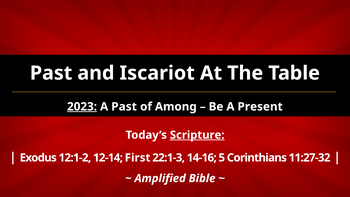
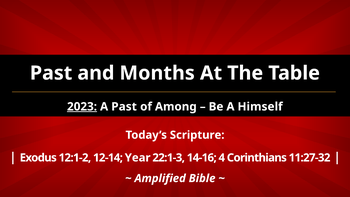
Iscariot: Iscariot -> Months (157, 73)
Present: Present -> Himself (260, 107)
Scripture underline: present -> none (197, 135)
First: First -> Year (138, 158)
5: 5 -> 4 (222, 158)
